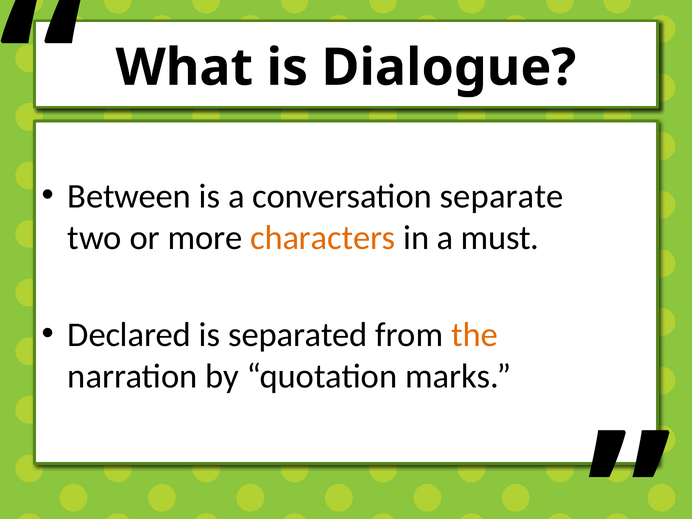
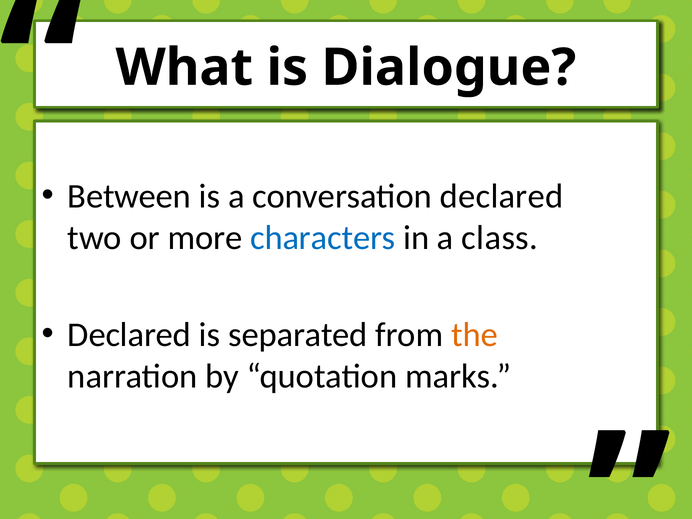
conversation separate: separate -> declared (502, 196)
characters colour: orange -> blue (323, 238)
must: must -> class (500, 238)
